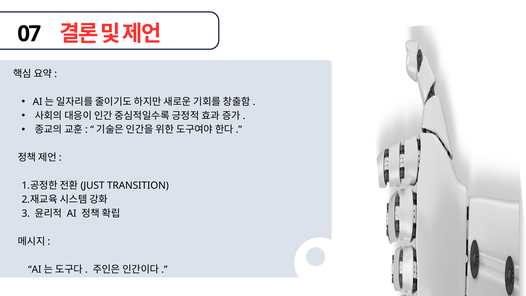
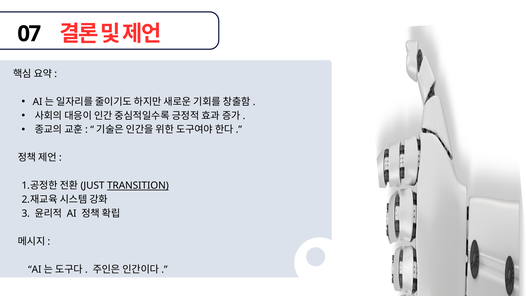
TRANSITION underline: none -> present (138, 185)
